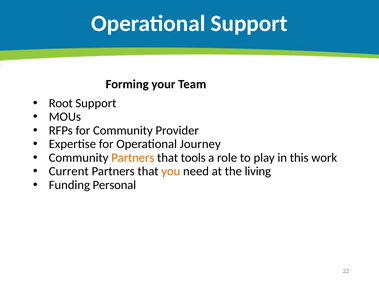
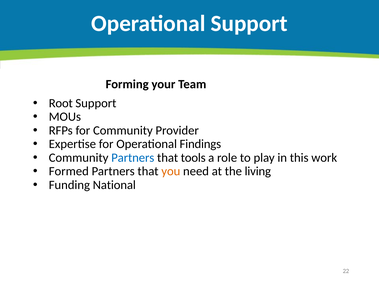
Journey: Journey -> Findings (200, 144)
Partners colour: orange -> blue (133, 158)
Current: Current -> Formed (69, 171)
Personal: Personal -> National (114, 185)
